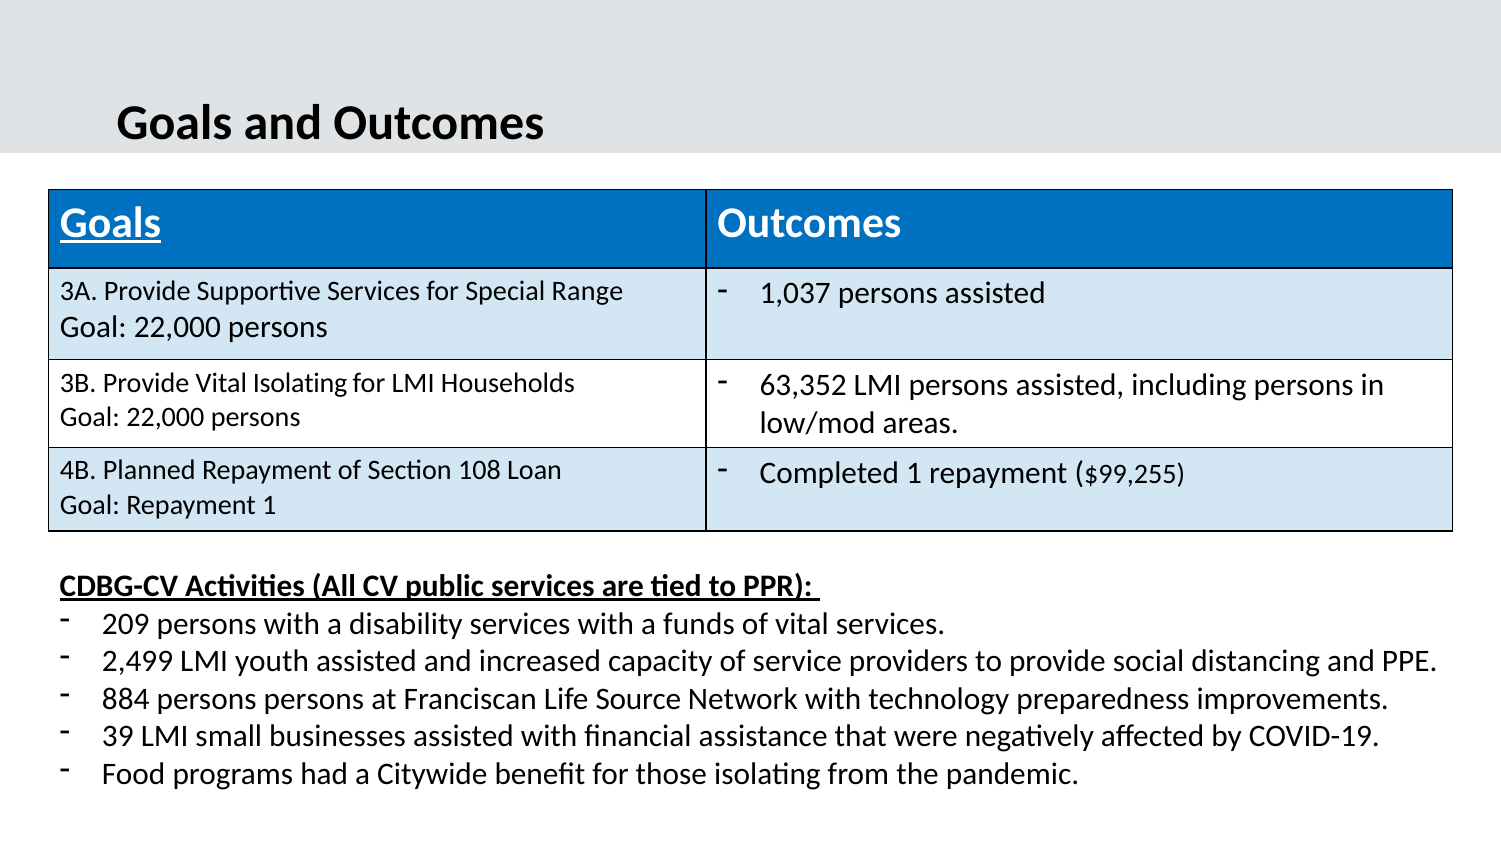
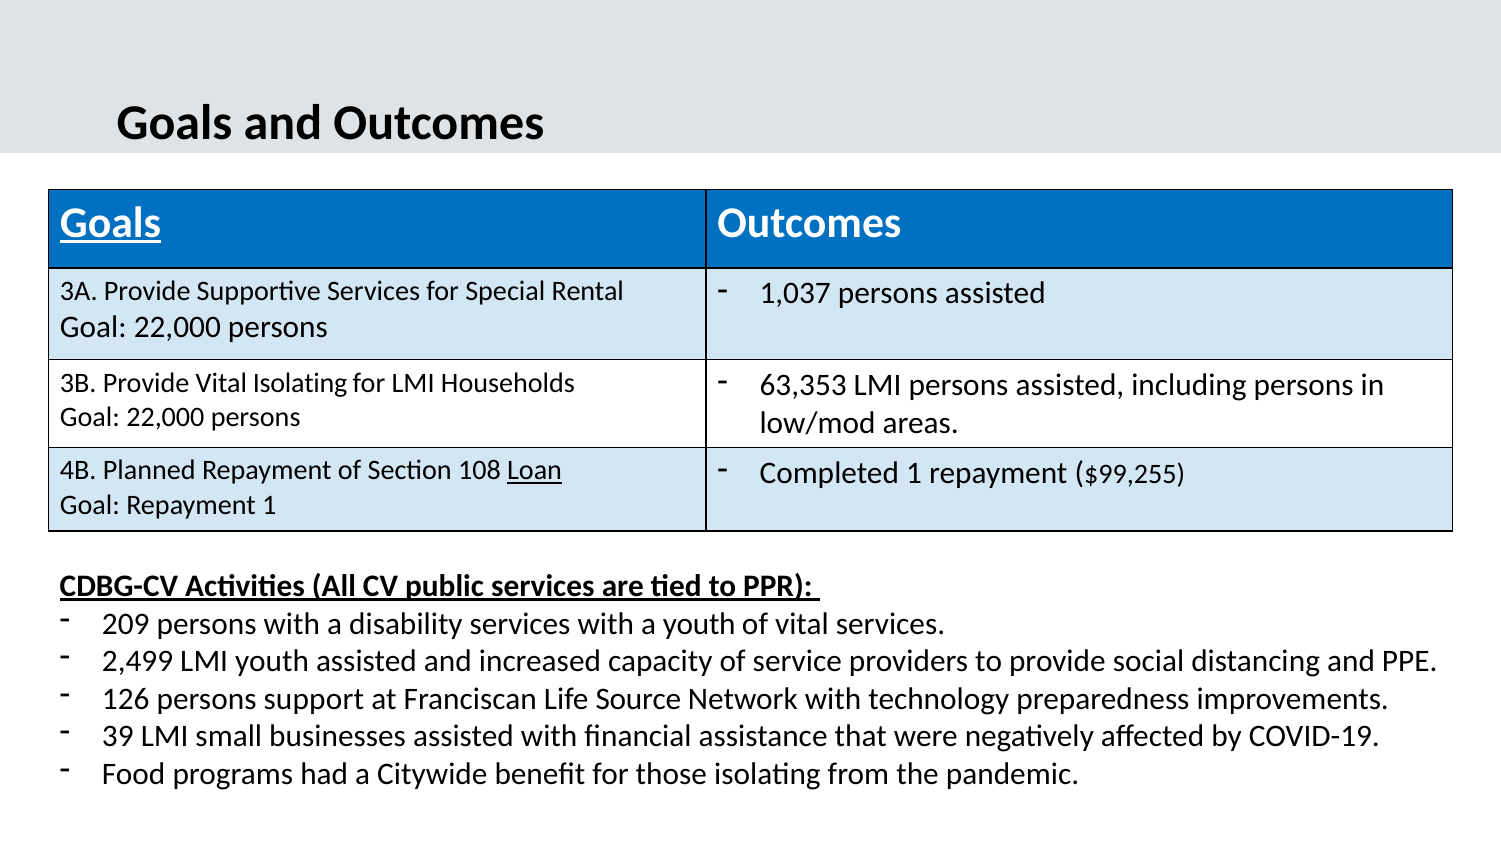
Range: Range -> Rental (588, 291)
63,352: 63,352 -> 63,353 (803, 385)
Loan underline: none -> present (535, 471)
a funds: funds -> youth (699, 624)
884: 884 -> 126 (126, 699)
persons persons: persons -> support (314, 699)
